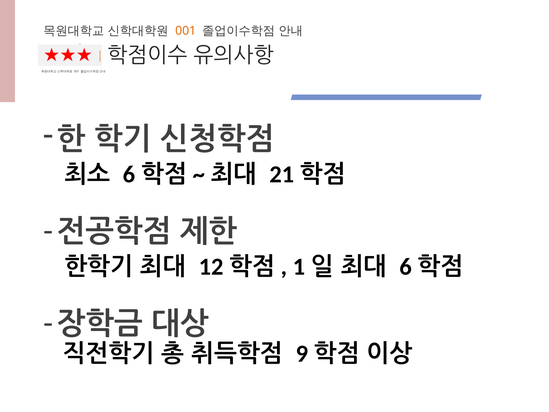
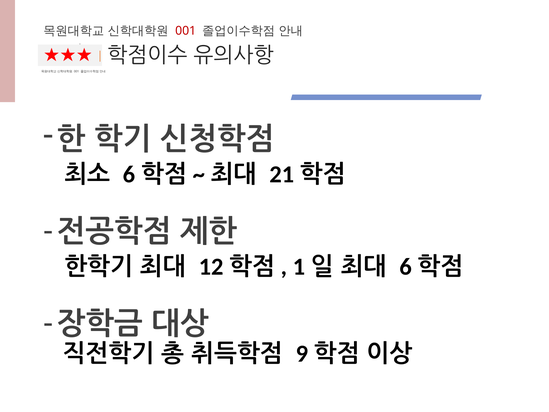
001 colour: orange -> red (186, 31)
